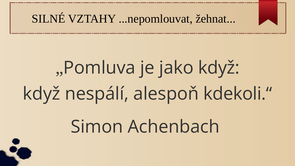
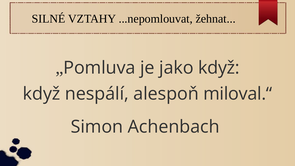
kdekoli.“: kdekoli.“ -> miloval.“ (238, 94)
